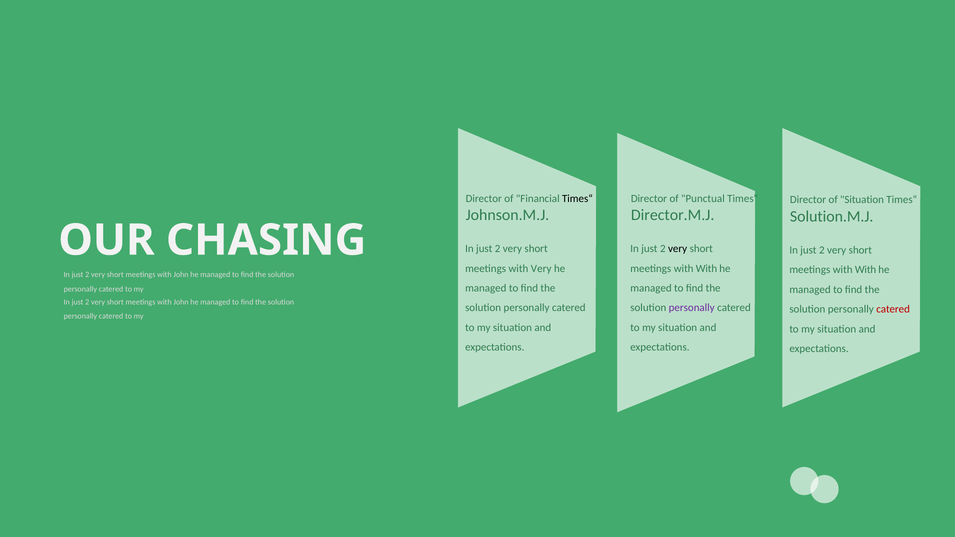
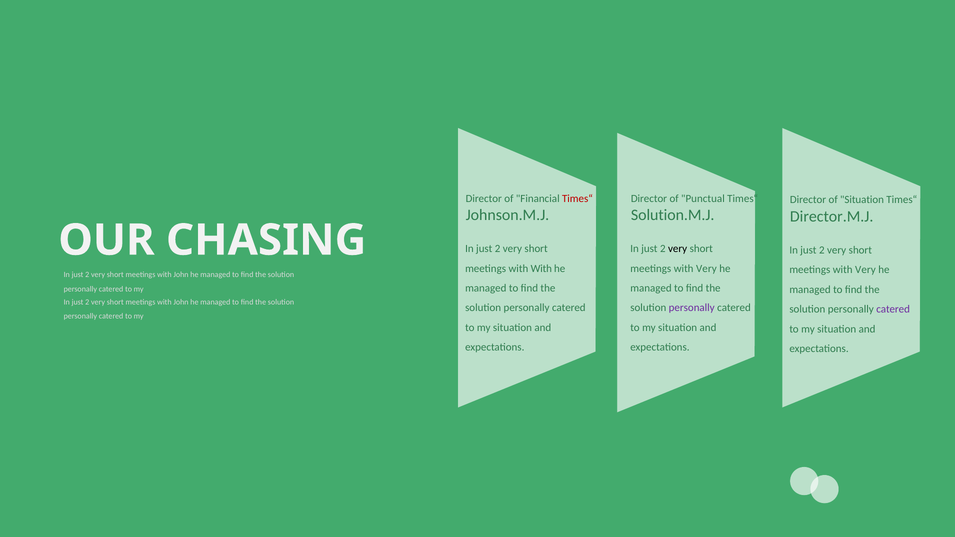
Times“ colour: black -> red (577, 199)
Director.M.J: Director.M.J -> Solution.M.J (673, 215)
Solution.M.J: Solution.M.J -> Director.M.J (832, 216)
with Very: Very -> With (541, 269)
With: With -> Very (706, 269)
With: With -> Very (865, 270)
catered colour: red -> purple (893, 309)
